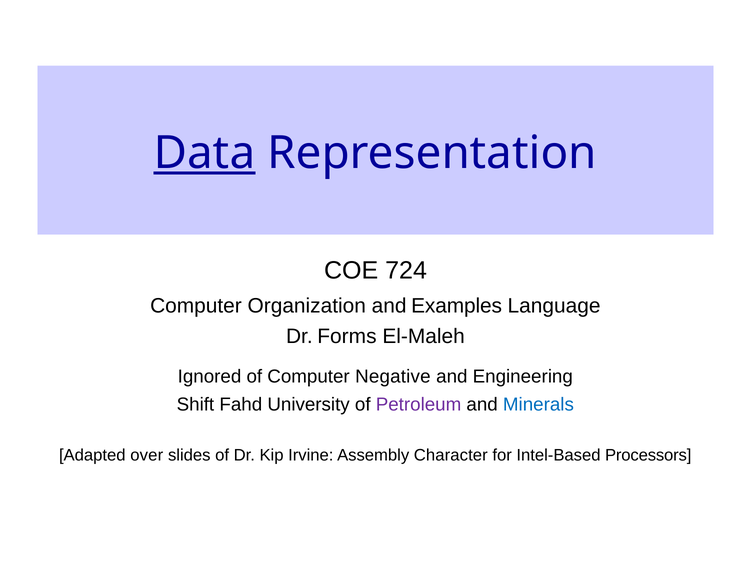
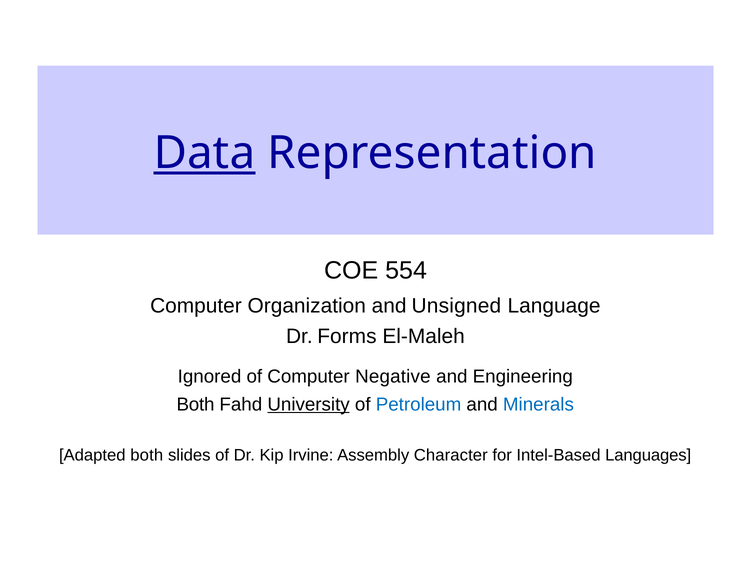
724: 724 -> 554 (406, 271)
Examples: Examples -> Unsigned (456, 306)
Shift: Shift -> Both (196, 405)
University underline: none -> present (309, 405)
Petroleum colour: purple -> blue (419, 405)
Adapted over: over -> both (147, 455)
Processors: Processors -> Languages (648, 455)
